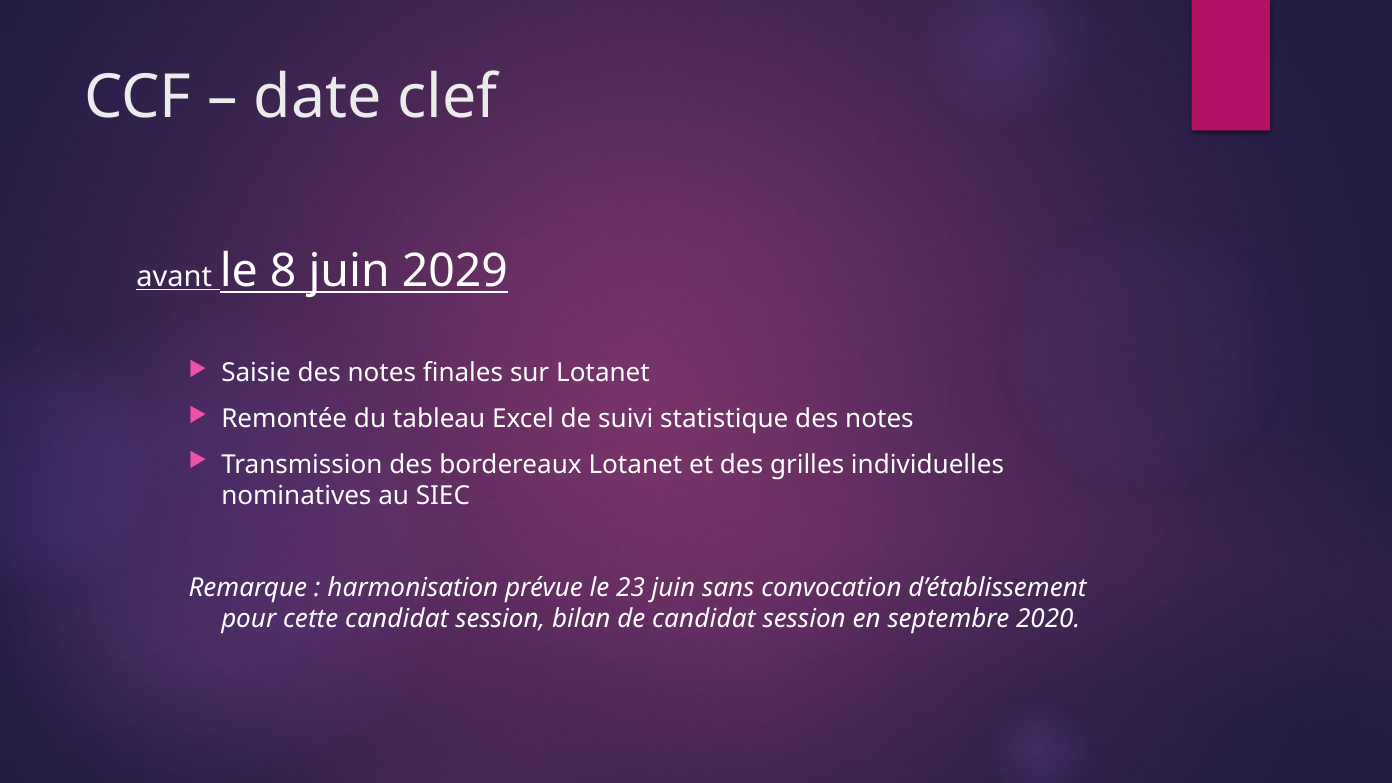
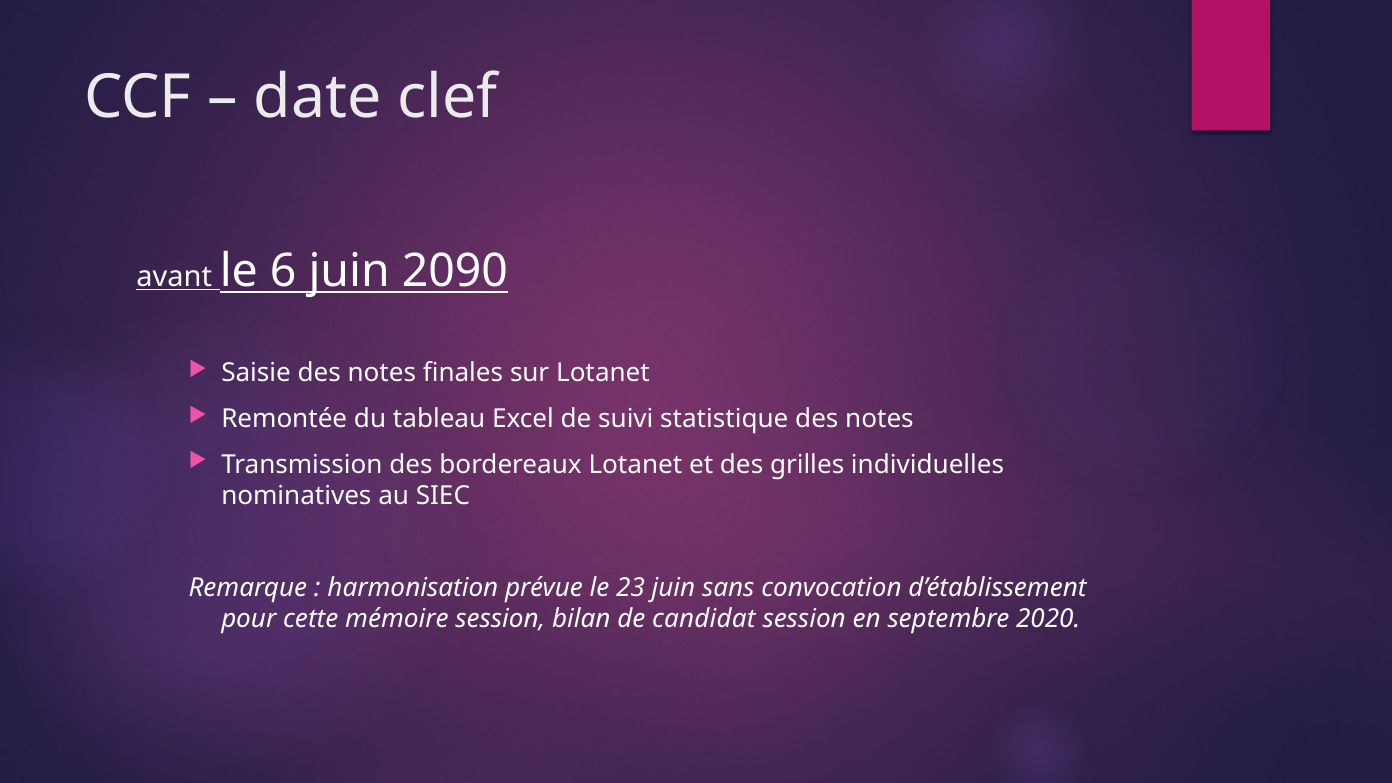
8: 8 -> 6 (283, 271)
2029: 2029 -> 2090 (455, 271)
cette candidat: candidat -> mémoire (397, 619)
